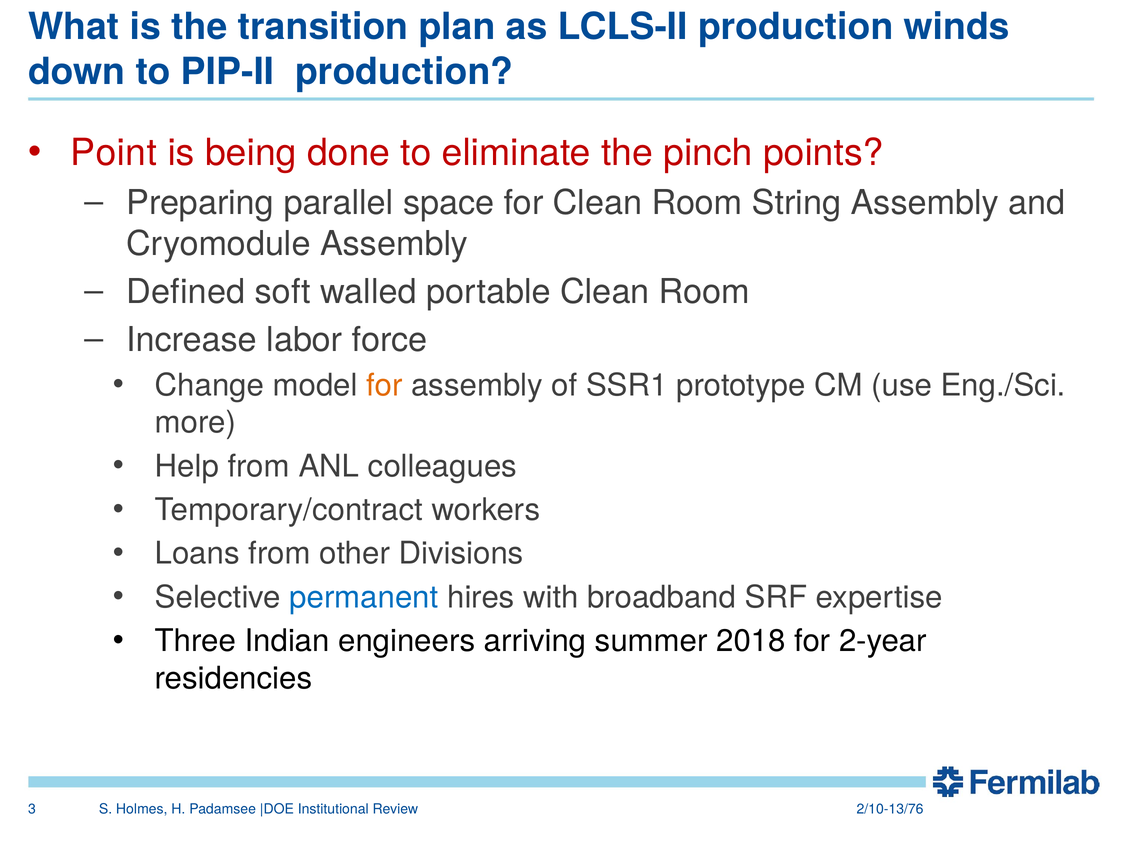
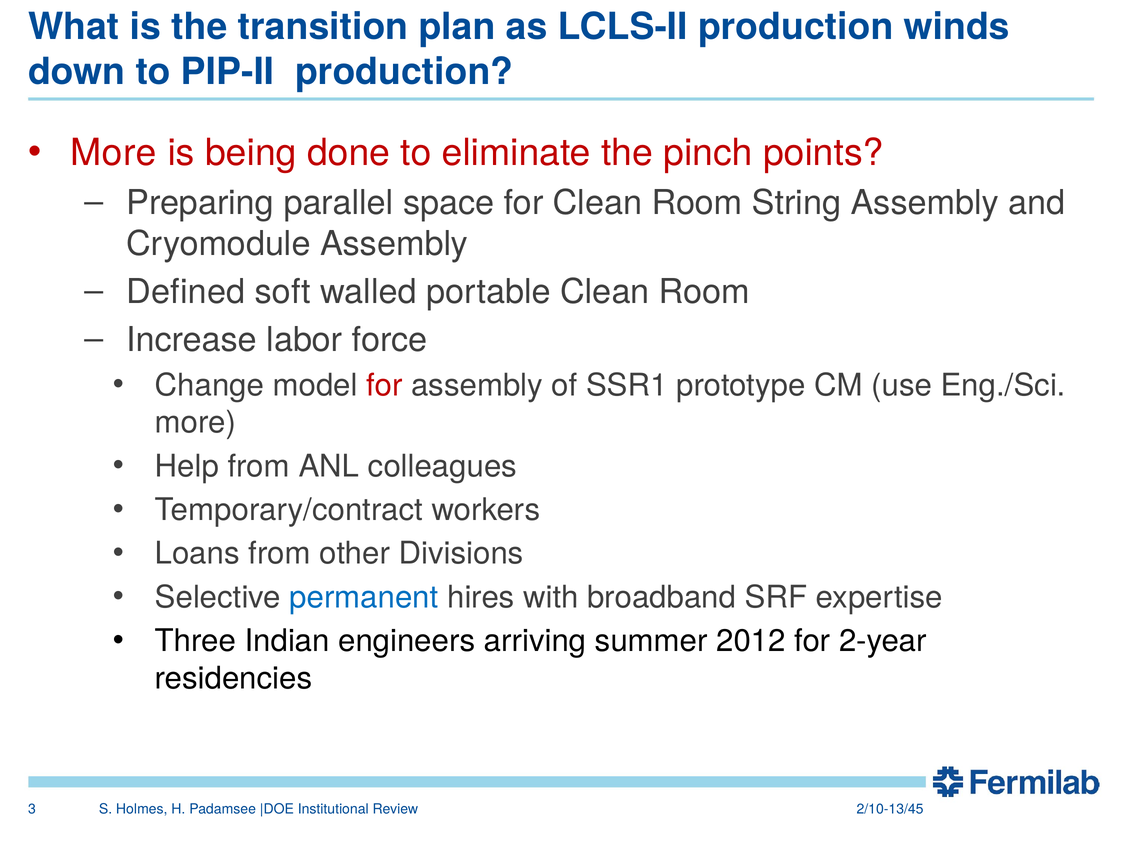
Point: Point -> More (114, 153)
for colour: orange -> red (385, 385)
2018: 2018 -> 2012 (751, 641)
2/10-13/76: 2/10-13/76 -> 2/10-13/45 (890, 809)
